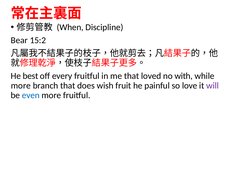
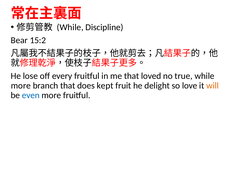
When: When -> While (70, 27)
best: best -> lose (30, 76)
with: with -> true (184, 76)
wish: wish -> kept (105, 86)
painful: painful -> delight (157, 86)
will colour: purple -> orange (213, 86)
